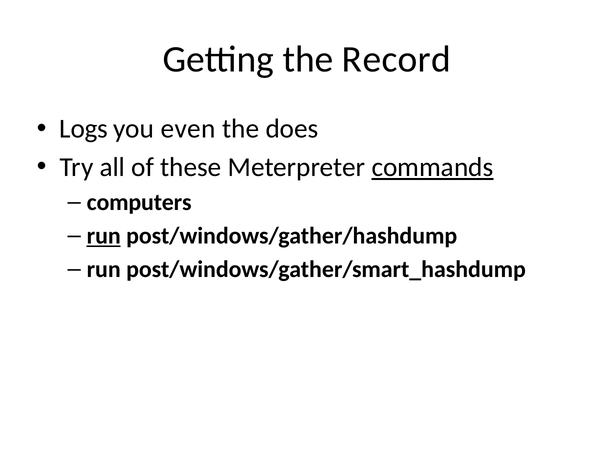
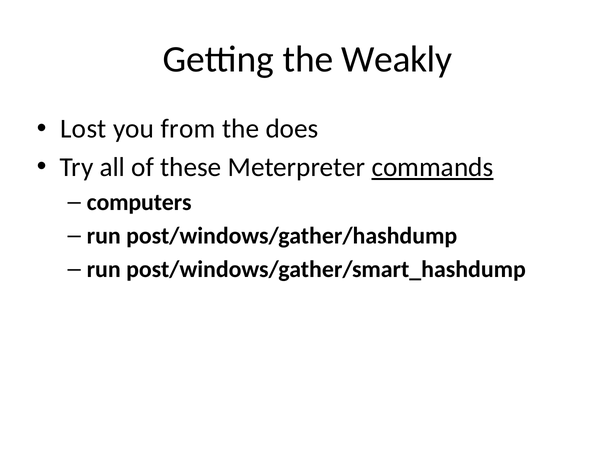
Record: Record -> Weakly (397, 59)
Logs: Logs -> Lost (83, 129)
even: even -> from (188, 129)
run underline: present -> none (104, 236)
